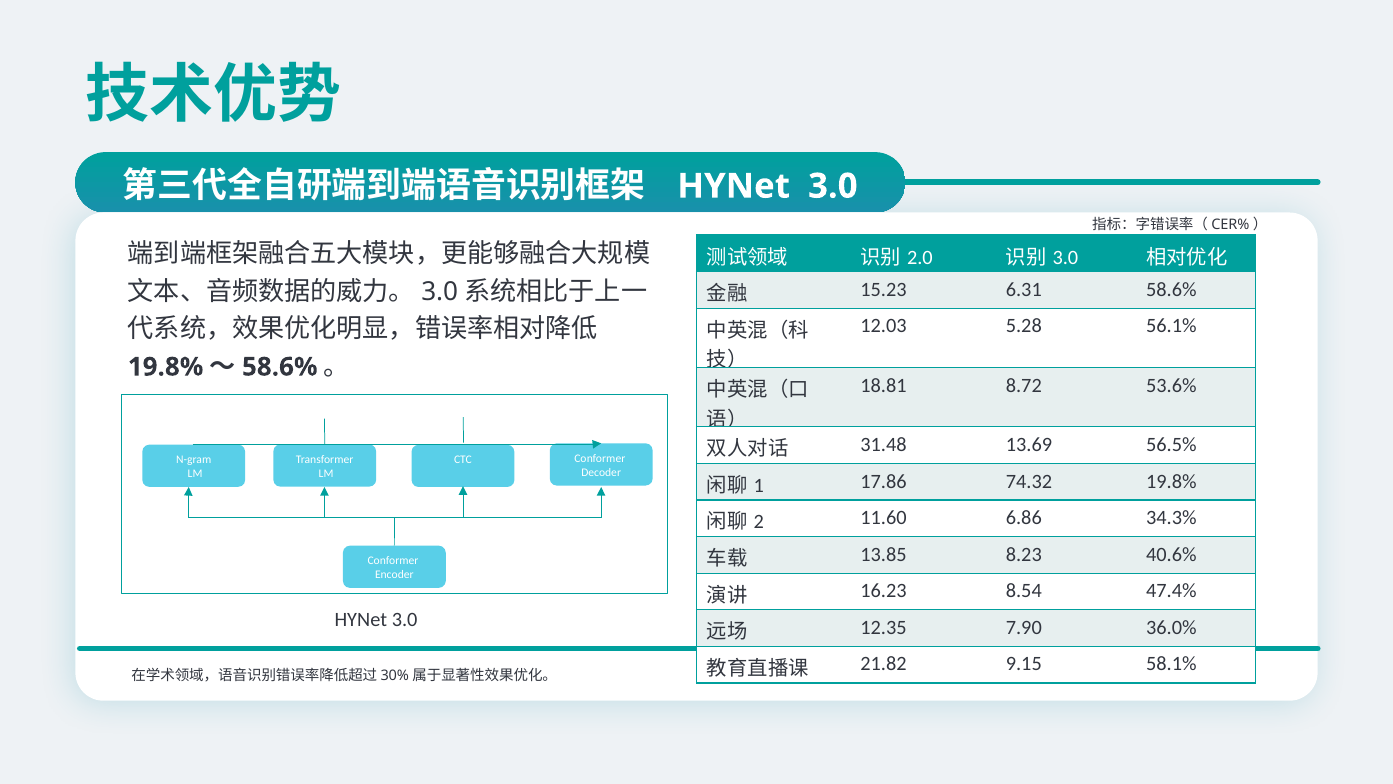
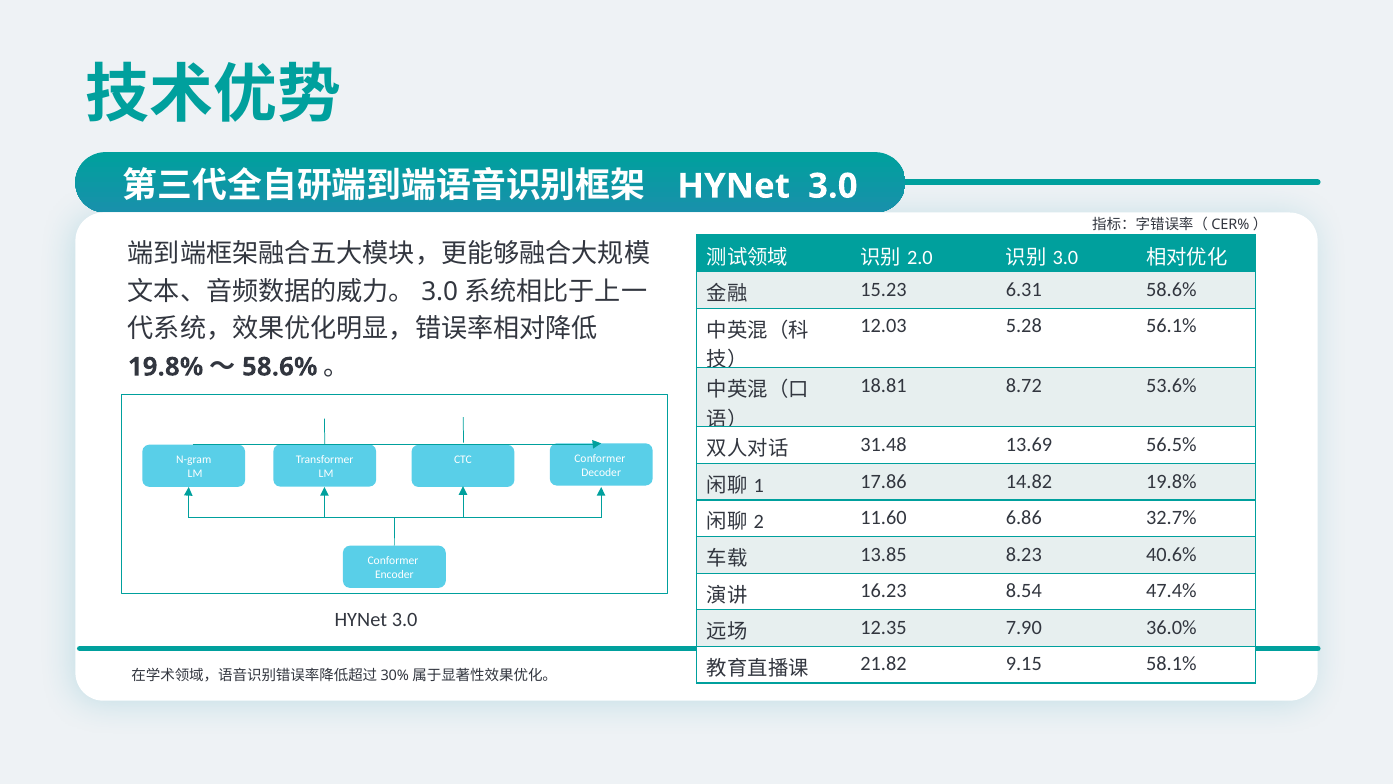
74.32: 74.32 -> 14.82 (1029, 481)
34.3%: 34.3% -> 32.7% (1171, 518)
